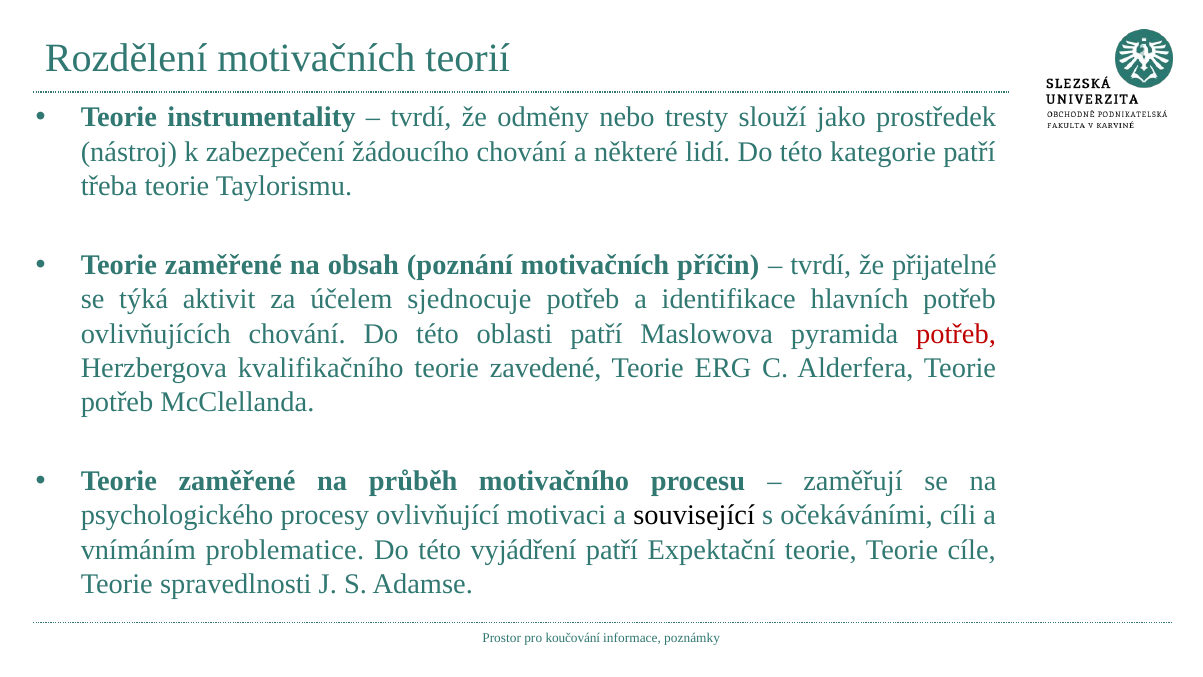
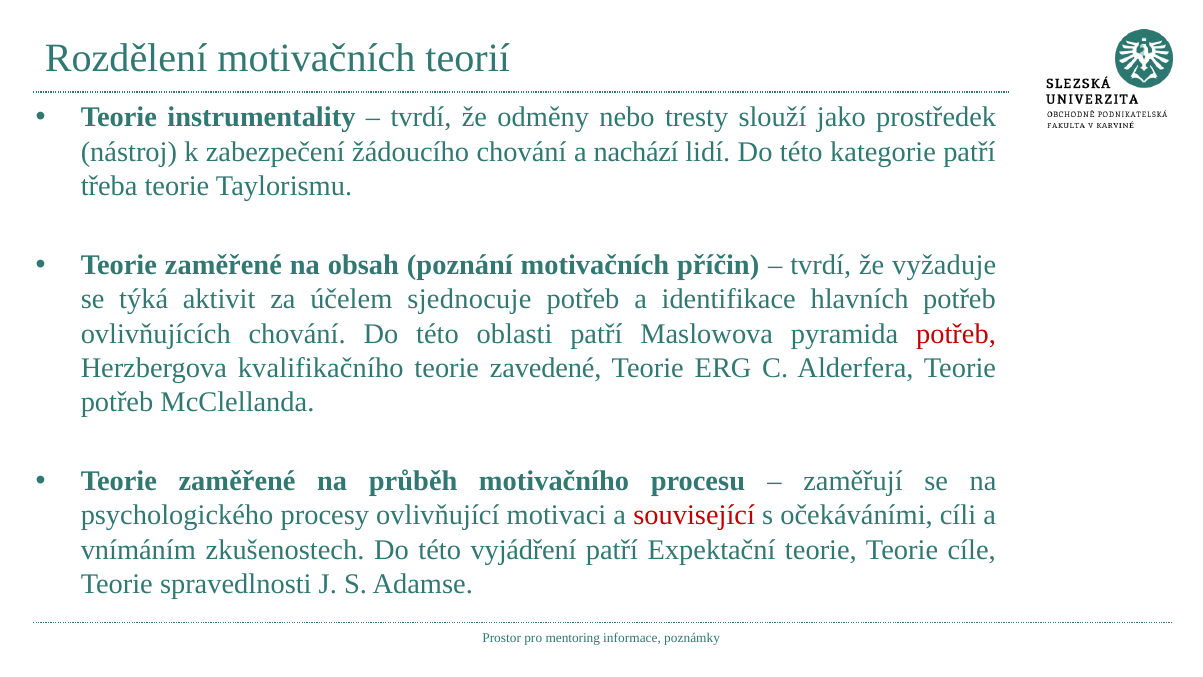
některé: některé -> nachází (636, 152)
přijatelné: přijatelné -> vyžaduje (944, 265)
související colour: black -> red (694, 515)
problematice: problematice -> zkušenostech (285, 549)
koučování: koučování -> mentoring (573, 637)
